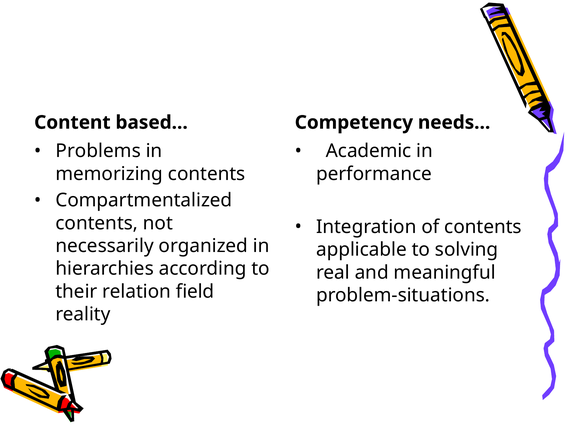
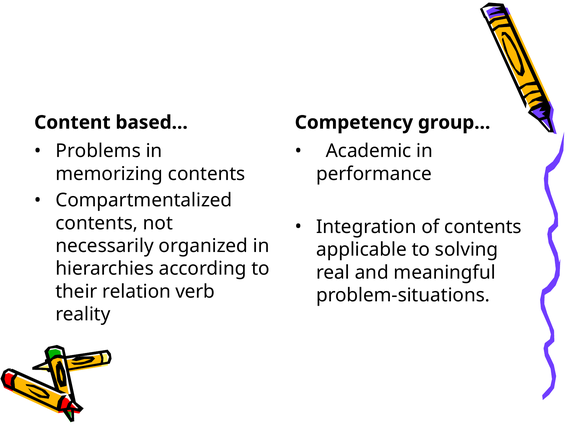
needs…: needs… -> group… (454, 122)
field: field -> verb (195, 291)
